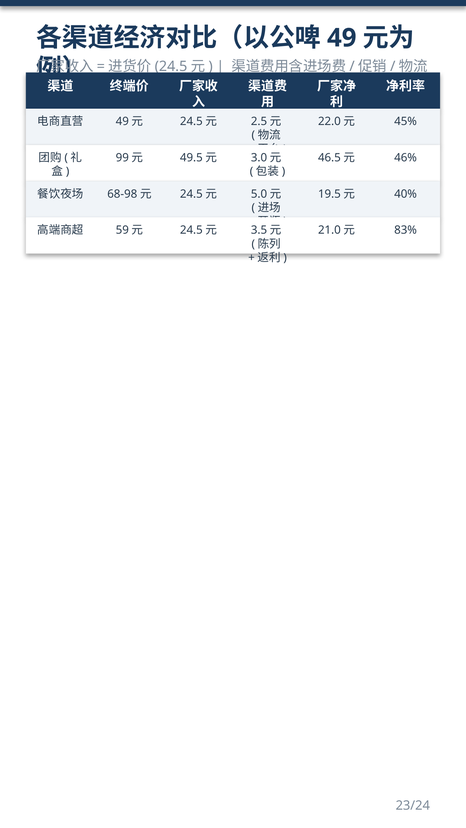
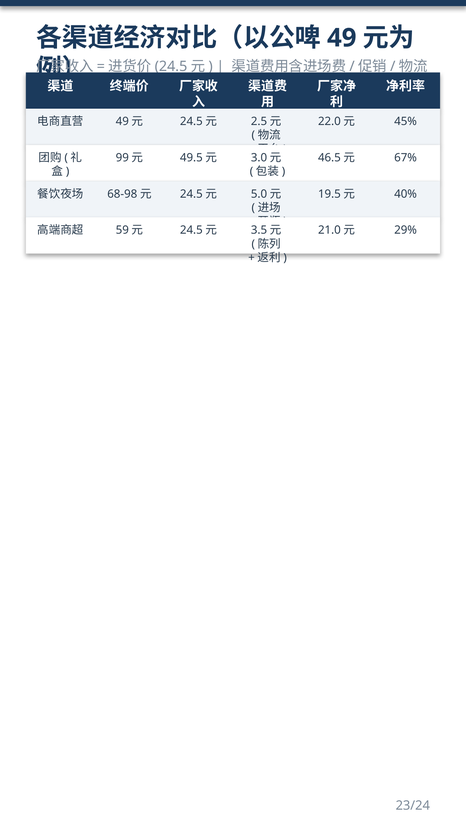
46%: 46% -> 67% (406, 158)
83%: 83% -> 29% (406, 230)
